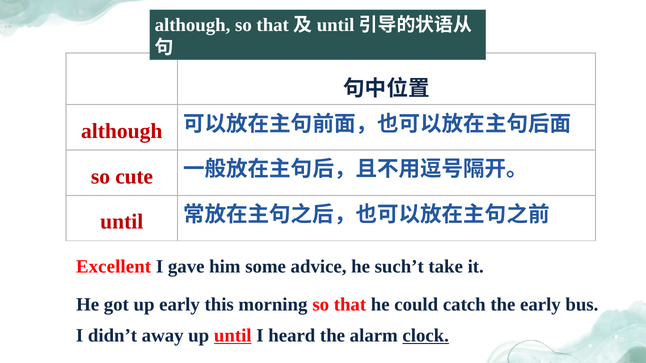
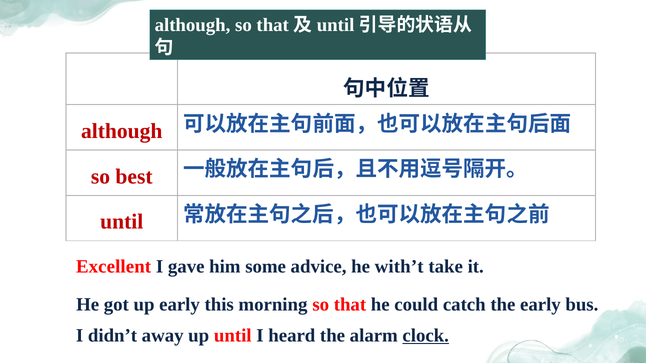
cute: cute -> best (134, 177)
such’t: such’t -> with’t (399, 267)
until underline: present -> none (233, 336)
